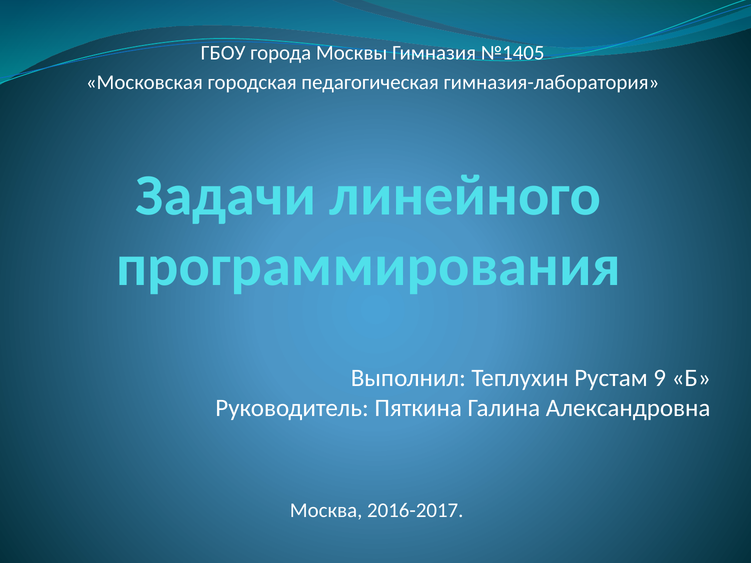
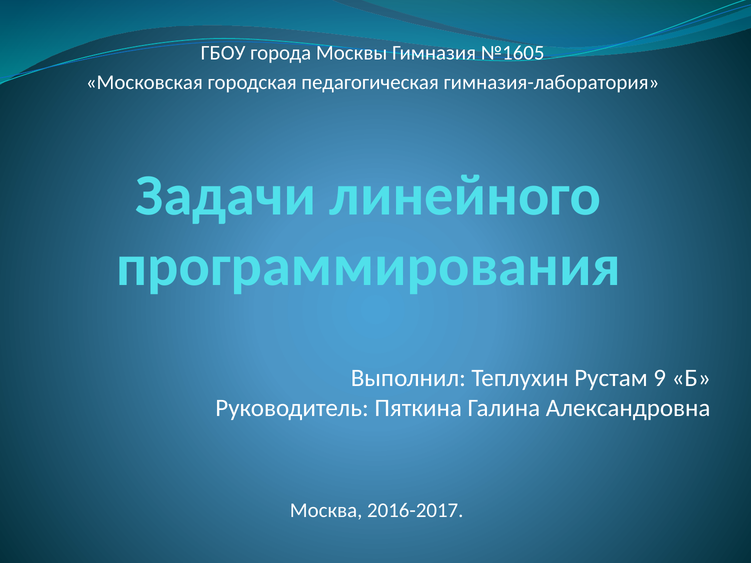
№1405: №1405 -> №1605 (513, 53)
